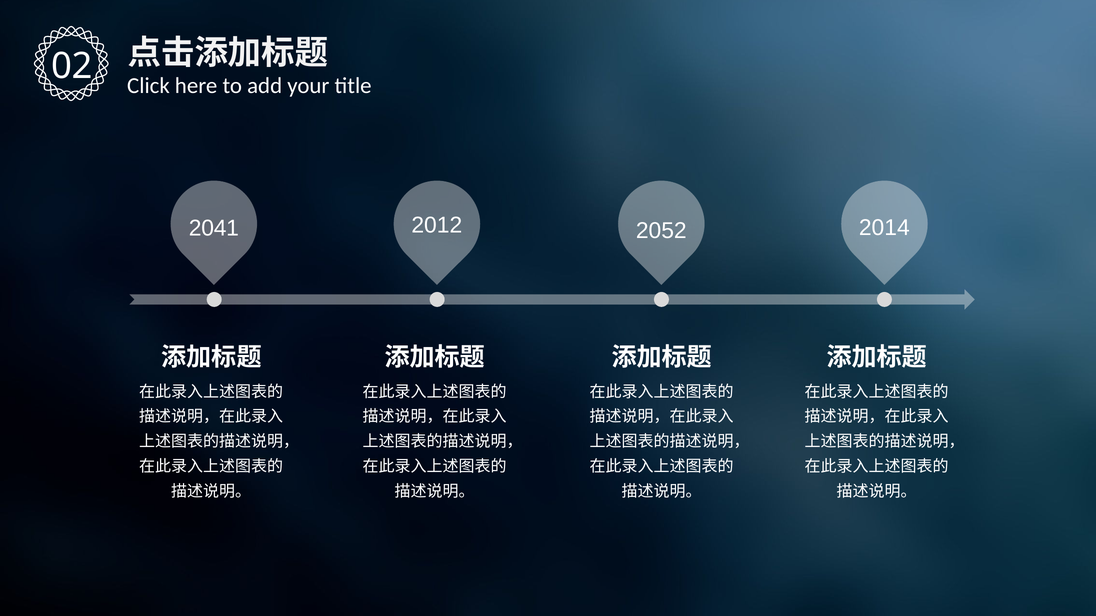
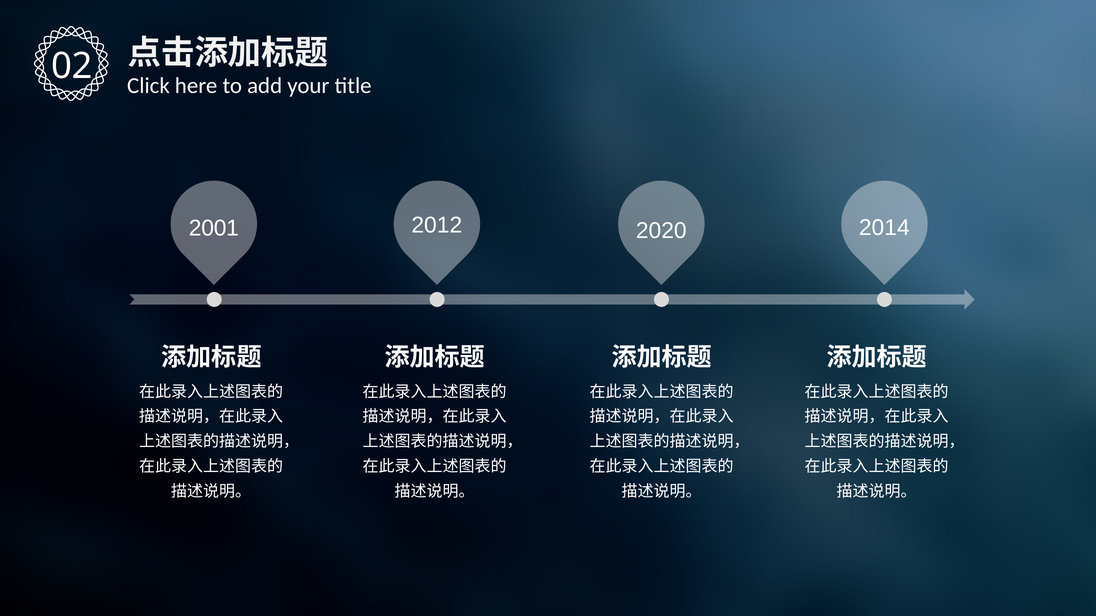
2041: 2041 -> 2001 (214, 228)
2052: 2052 -> 2020 (661, 231)
